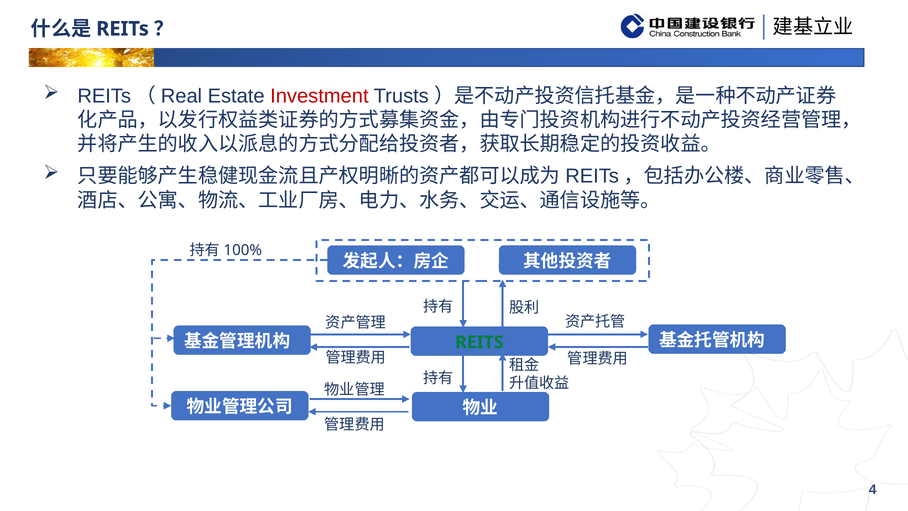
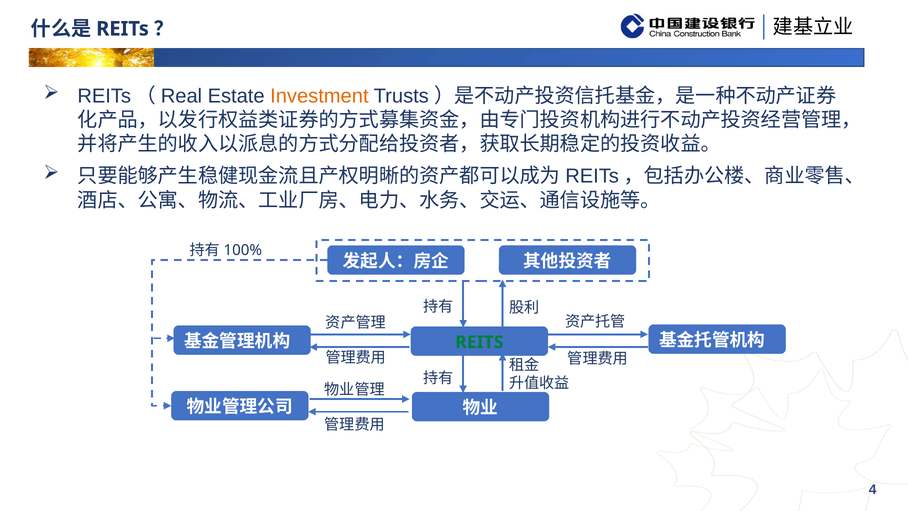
Investment colour: red -> orange (319, 96)
